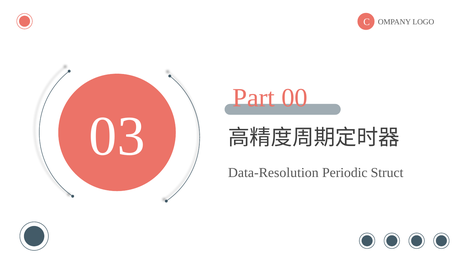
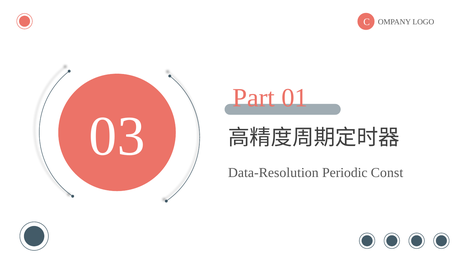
00: 00 -> 01 (295, 98)
Struct: Struct -> Const (387, 173)
